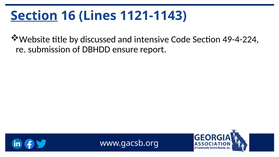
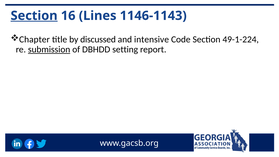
1121-1143: 1121-1143 -> 1146-1143 (153, 16)
Website: Website -> Chapter (34, 39)
49-4-224: 49-4-224 -> 49-1-224 (241, 39)
submission underline: none -> present (49, 49)
ensure: ensure -> setting (125, 49)
